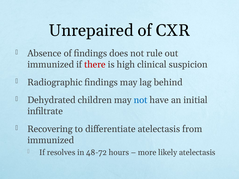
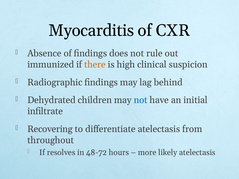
Unrepaired: Unrepaired -> Myocarditis (91, 30)
there colour: red -> orange (95, 65)
immunized: immunized -> throughout (51, 140)
